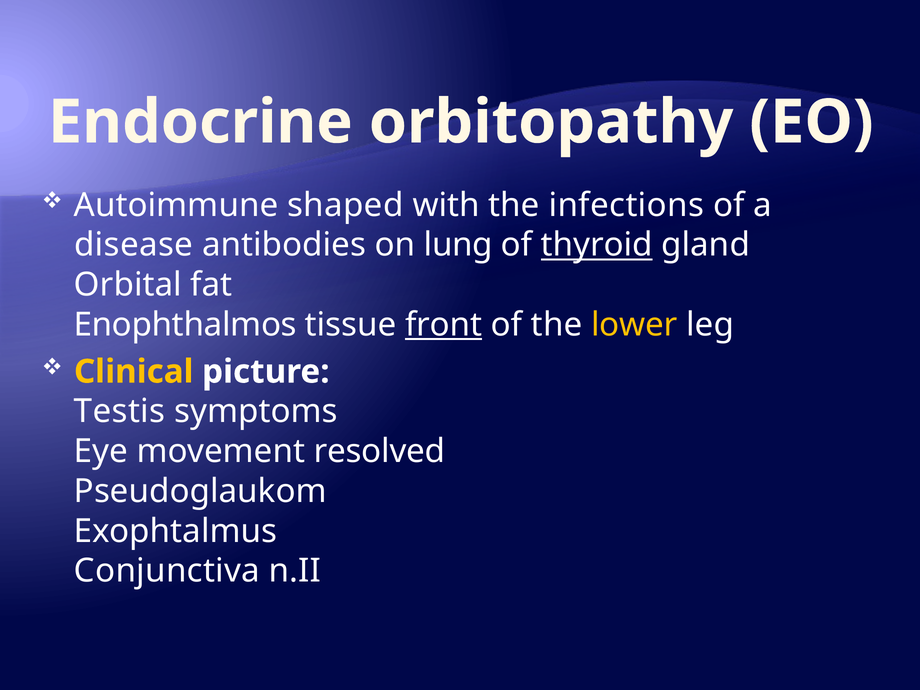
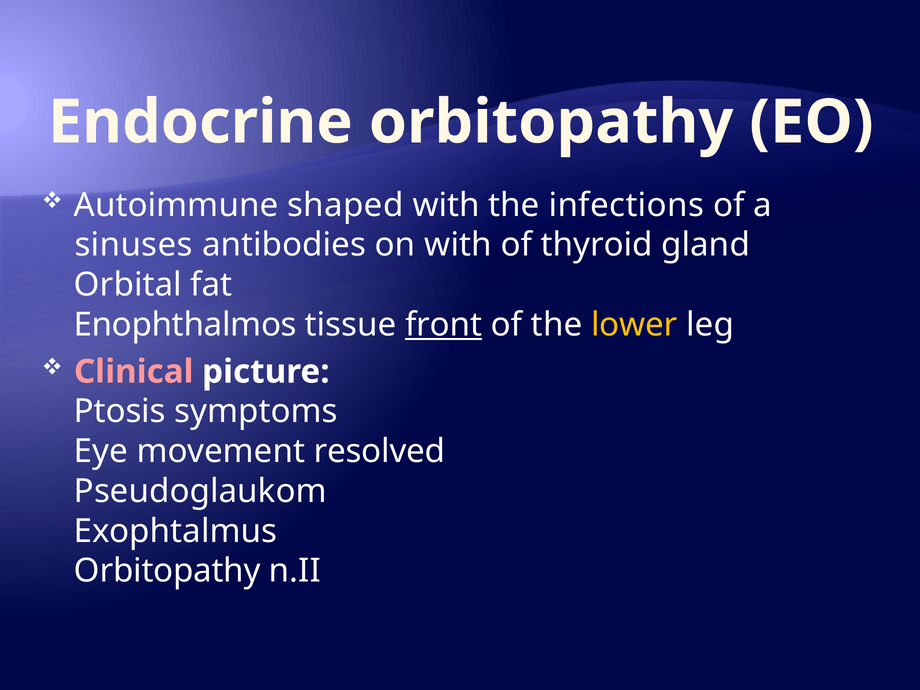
disease: disease -> sinuses (134, 245)
on lung: lung -> with (458, 245)
thyroid underline: present -> none (597, 245)
Clinical colour: yellow -> pink (134, 372)
Testis: Testis -> Ptosis (120, 412)
Conjunctiva: Conjunctiva -> Orbitopathy (167, 571)
